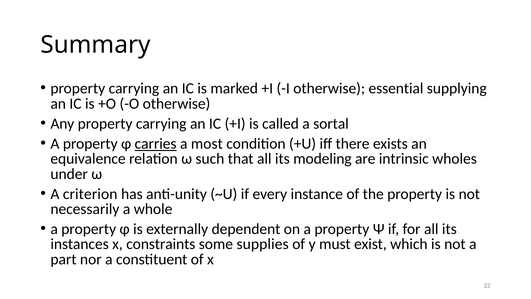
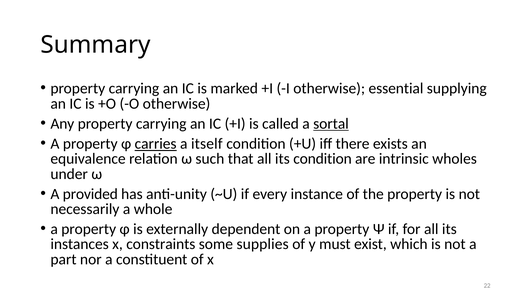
sortal underline: none -> present (331, 124)
most: most -> itself (207, 144)
its modeling: modeling -> condition (323, 159)
criterion: criterion -> provided (90, 194)
